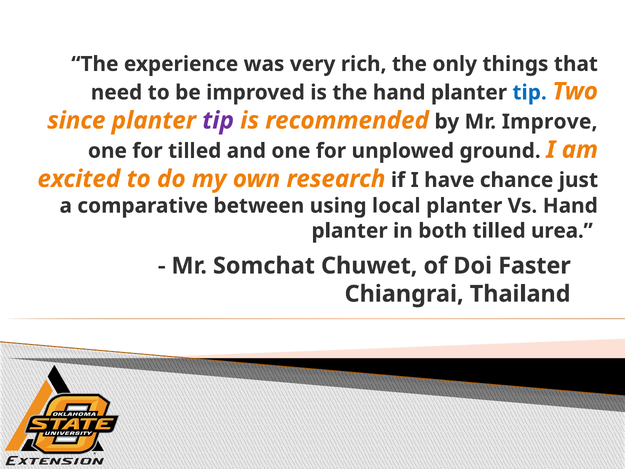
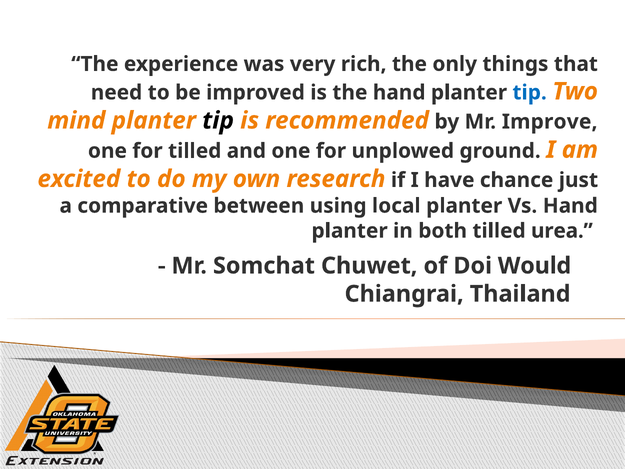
since: since -> mind (76, 120)
tip colour: purple -> black (218, 120)
Faster: Faster -> Would (534, 266)
